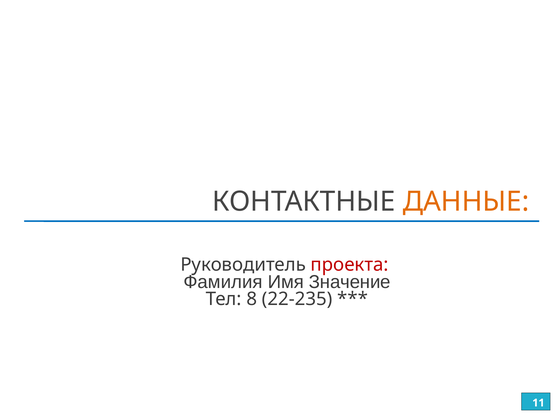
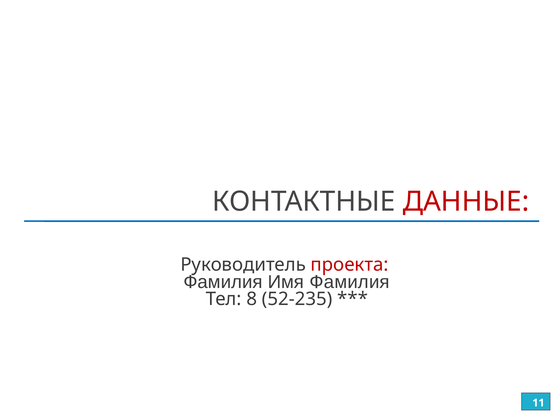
ДАННЫЕ colour: orange -> red (466, 202)
Имя Значение: Значение -> Фамилия (350, 282)
22-235: 22-235 -> 52-235 (297, 299)
